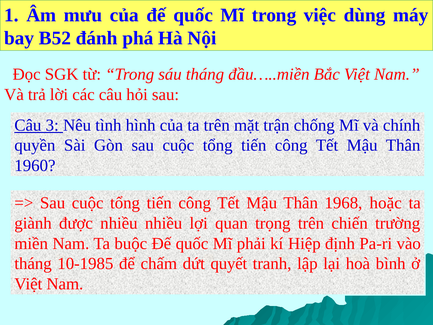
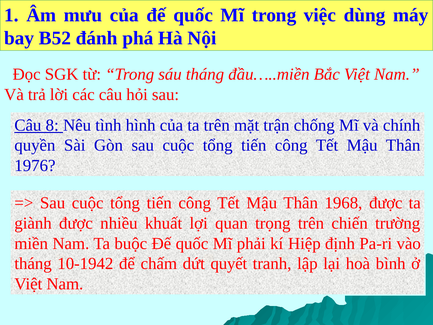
3: 3 -> 8 (52, 125)
1960: 1960 -> 1976 (35, 165)
1968 hoặc: hoặc -> được (386, 203)
nhiều nhiều: nhiều -> khuất (164, 223)
10-1985: 10-1985 -> 10-1942 (85, 263)
